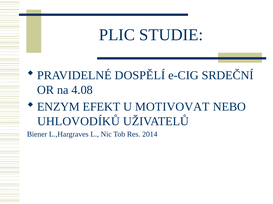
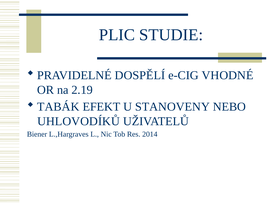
SRDEČNÍ: SRDEČNÍ -> VHODNÉ (228, 76)
4.08: 4.08 -> 2.19 (82, 90)
ENZYM: ENZYM -> TABÁK (58, 107)
MOTIVOVAT: MOTIVOVAT -> STANOVENY (172, 107)
